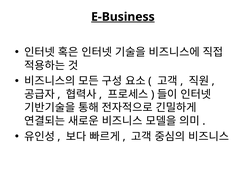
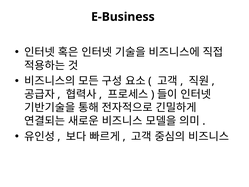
E-Business underline: present -> none (123, 17)
